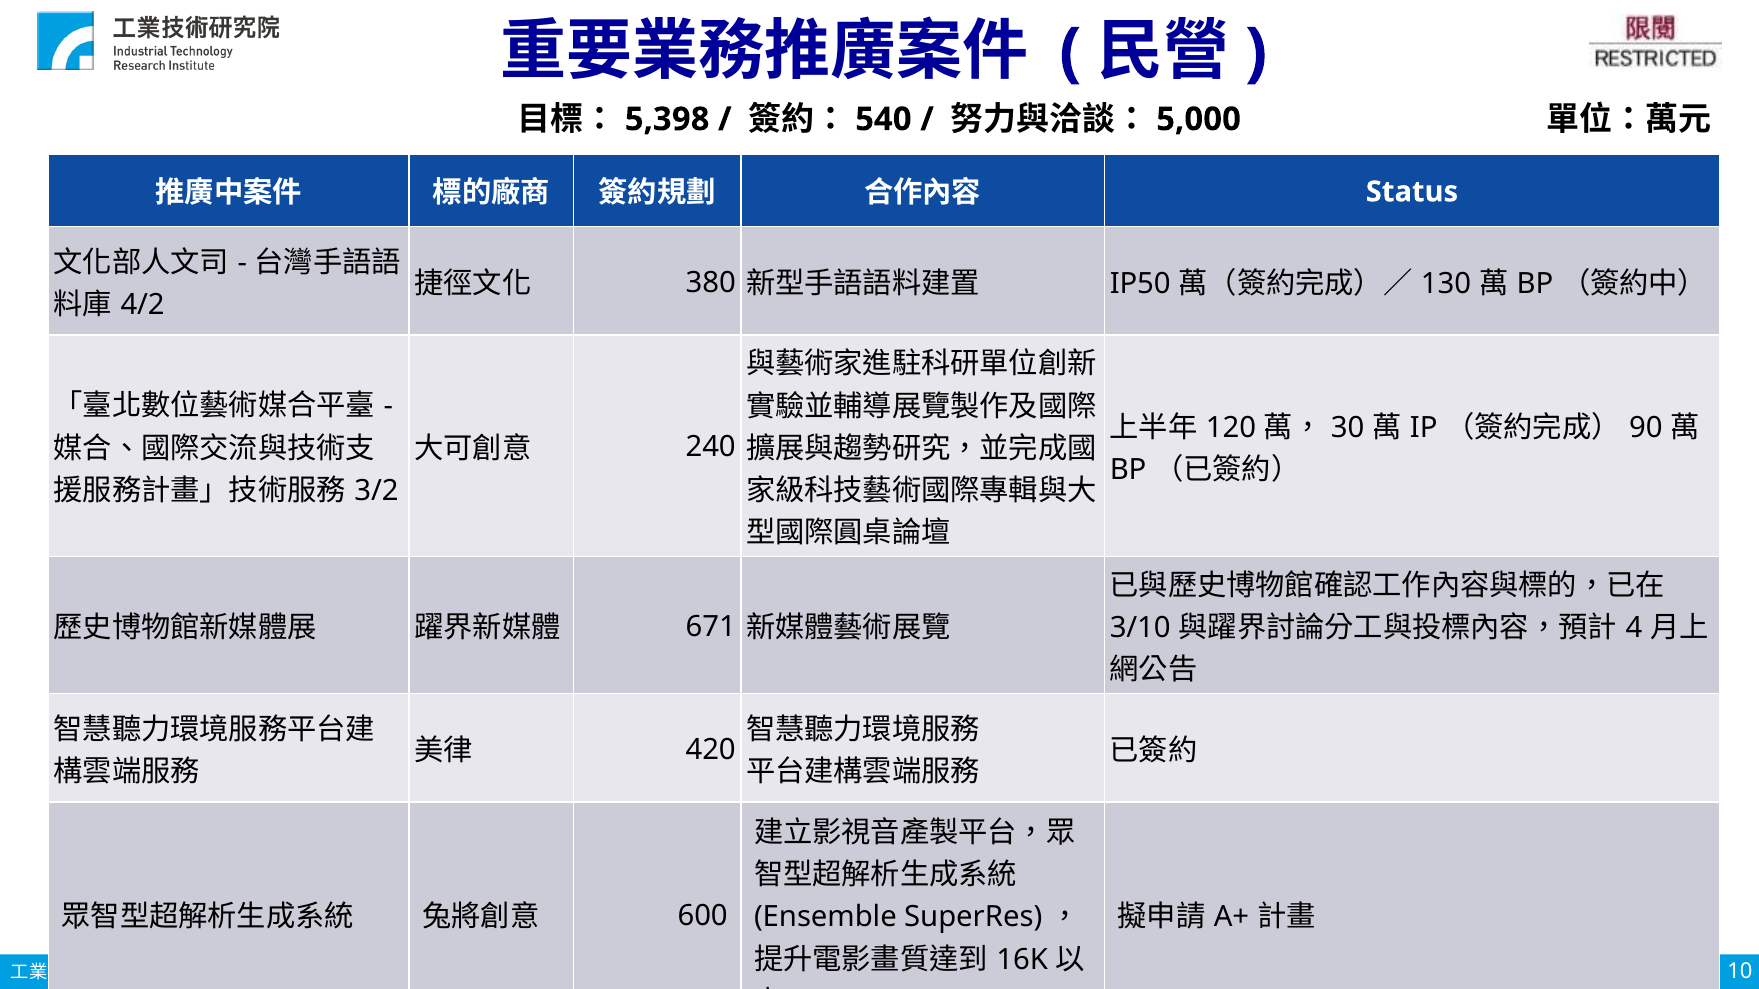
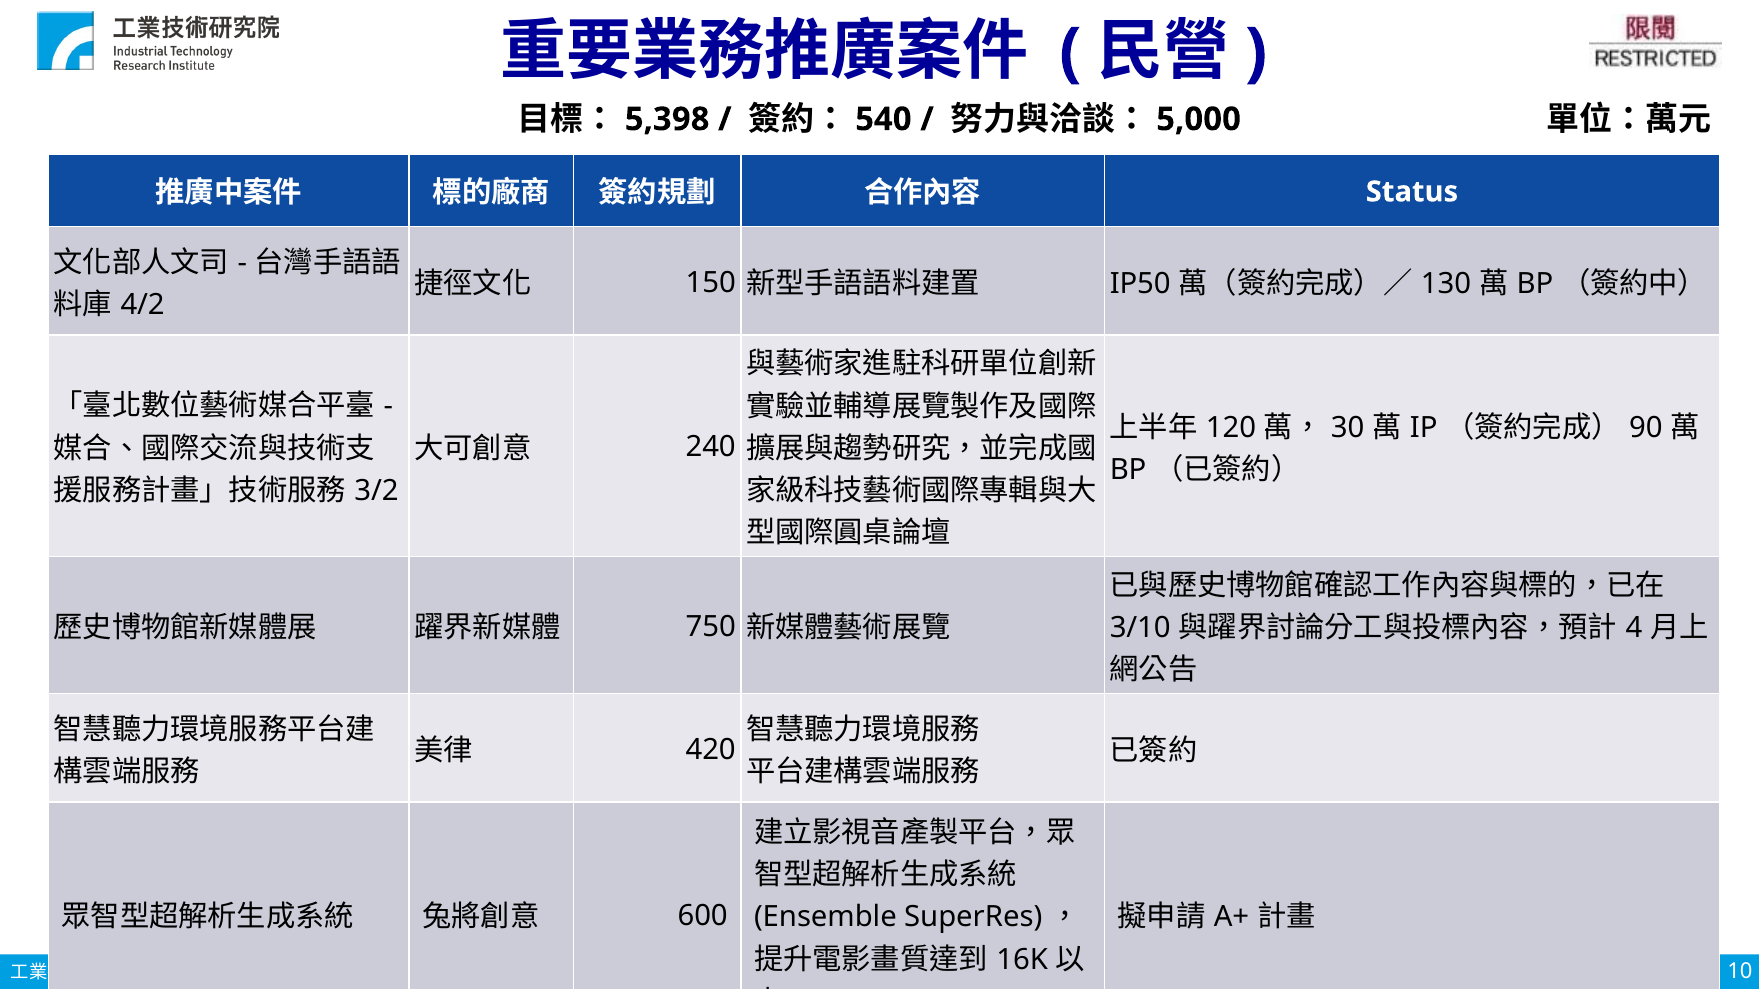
380: 380 -> 150 (711, 282)
671: 671 -> 750 (711, 627)
